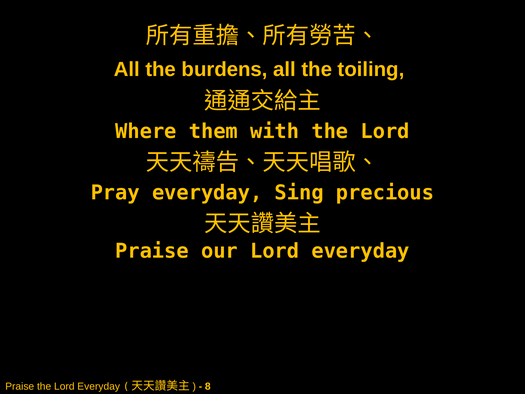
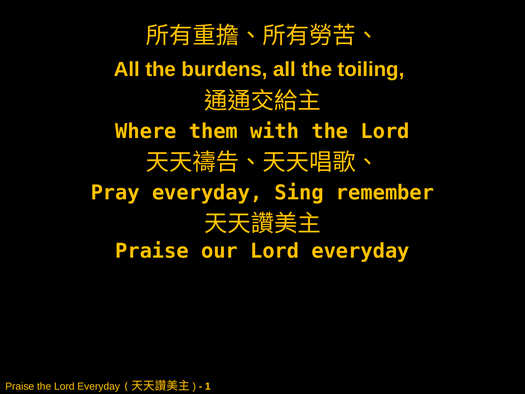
precious: precious -> remember (385, 193)
8: 8 -> 1 (208, 386)
